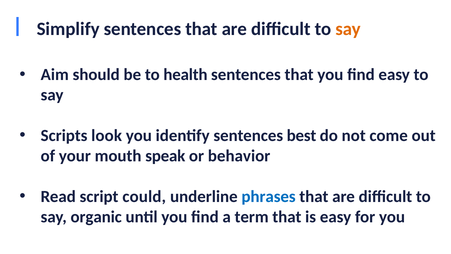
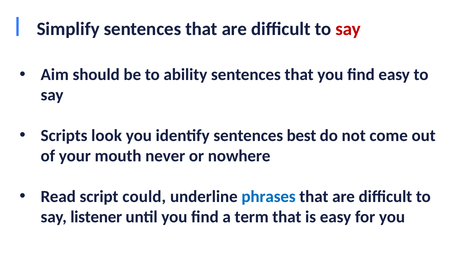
say colour: orange -> red (348, 29)
health: health -> ability (185, 75)
speak: speak -> never (165, 156)
behavior: behavior -> nowhere (239, 156)
organic: organic -> listener (96, 217)
